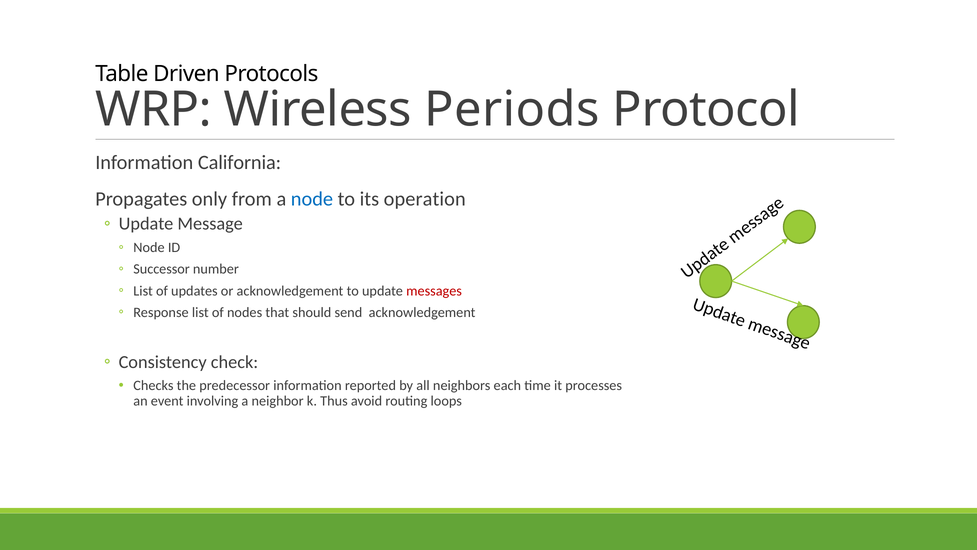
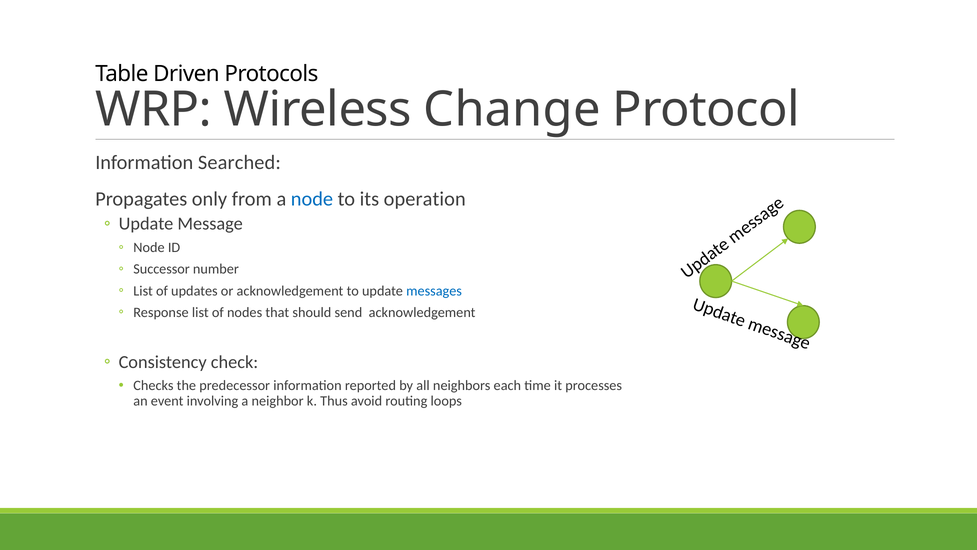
Periods: Periods -> Change (512, 109)
California: California -> Searched (239, 162)
messages colour: red -> blue (434, 291)
